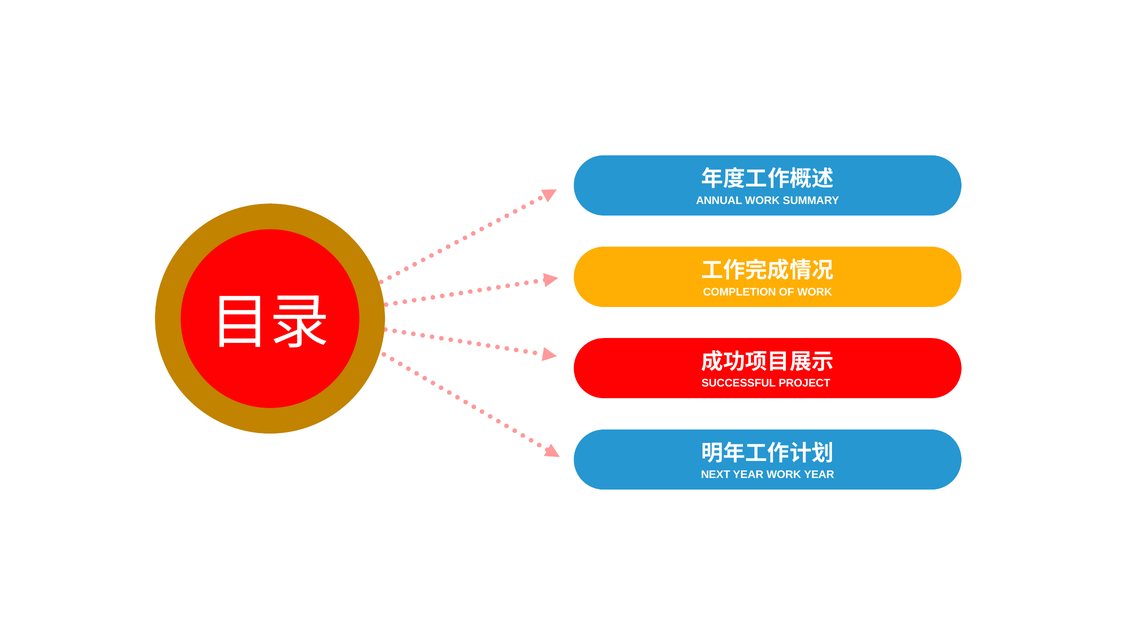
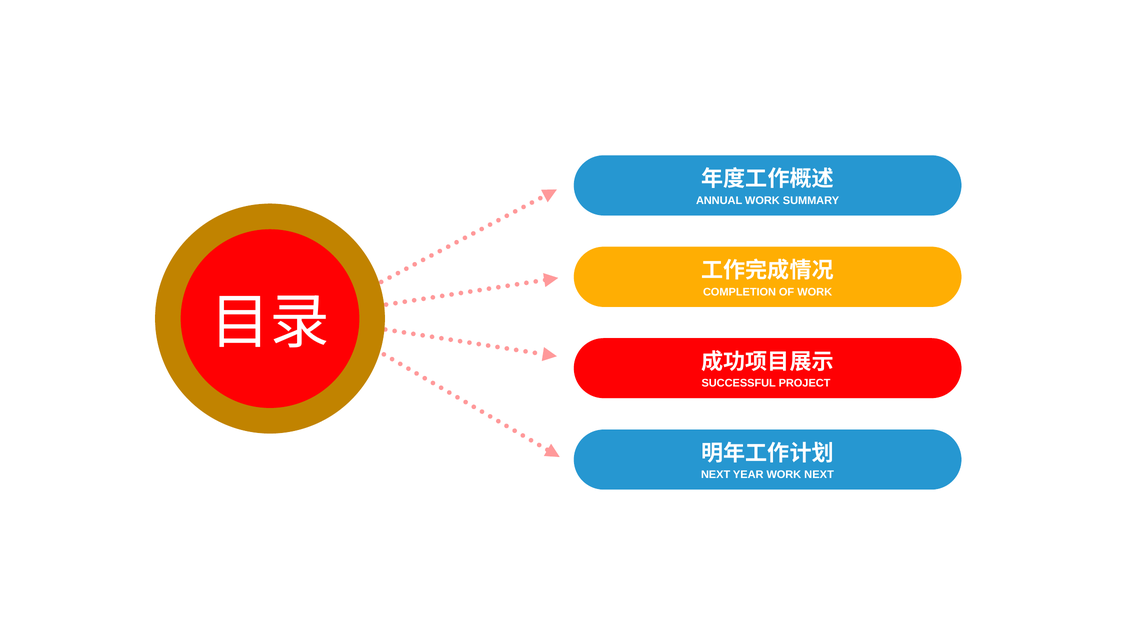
WORK YEAR: YEAR -> NEXT (819, 475)
